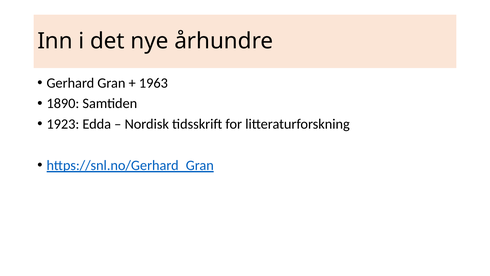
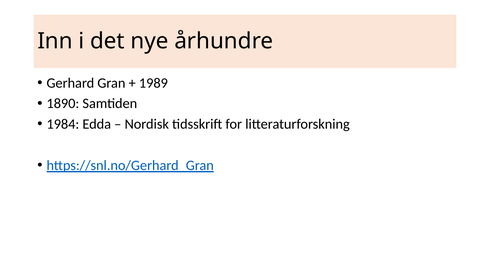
1963: 1963 -> 1989 (153, 83)
1923: 1923 -> 1984 (63, 124)
